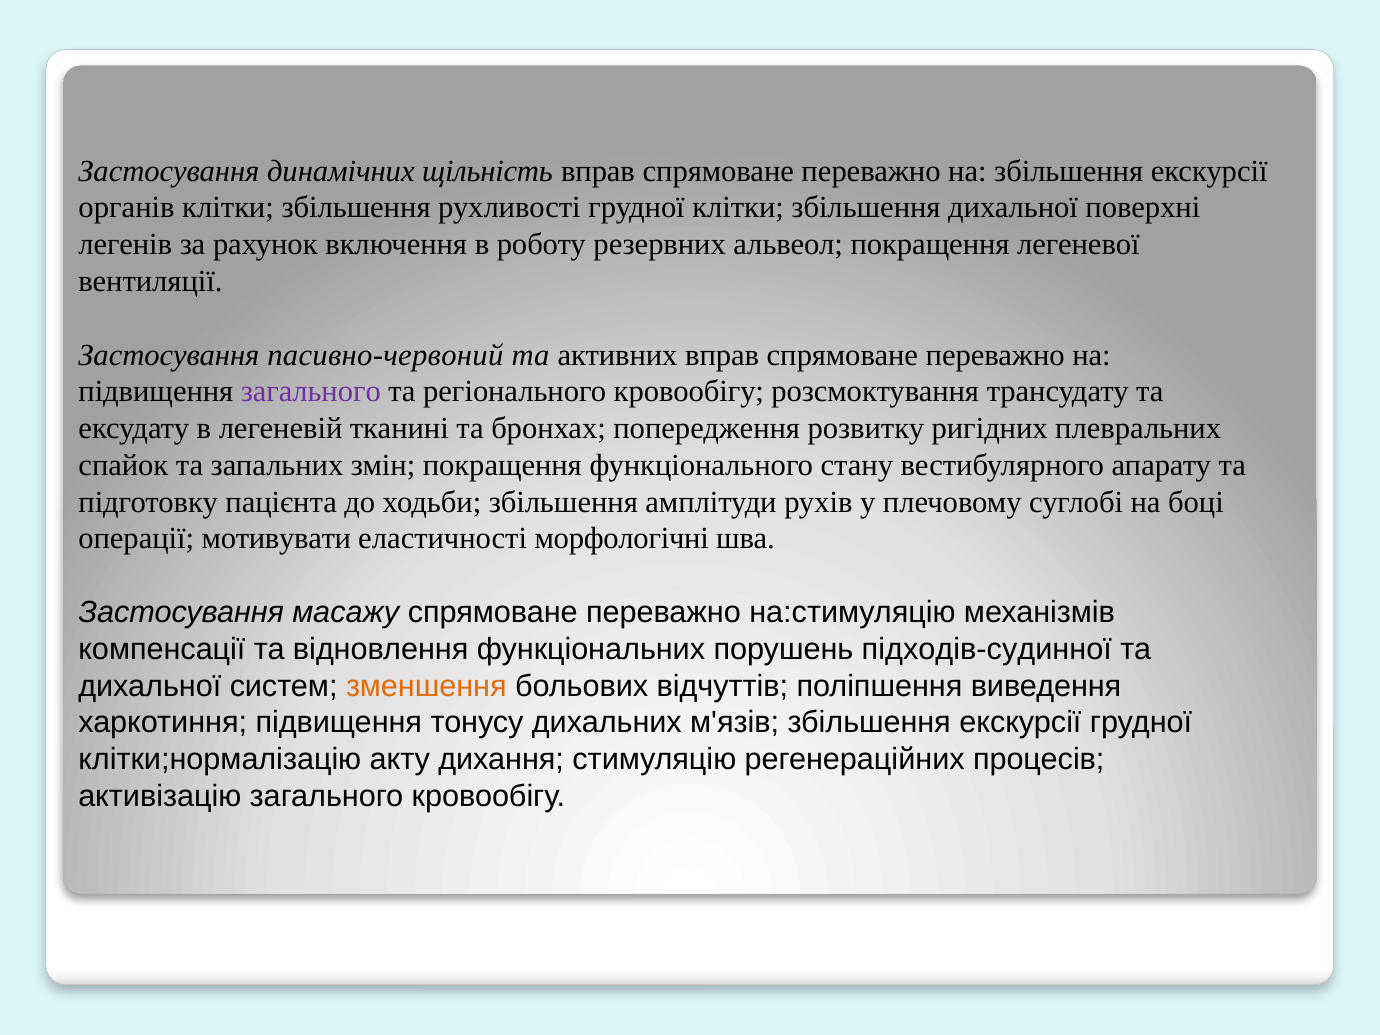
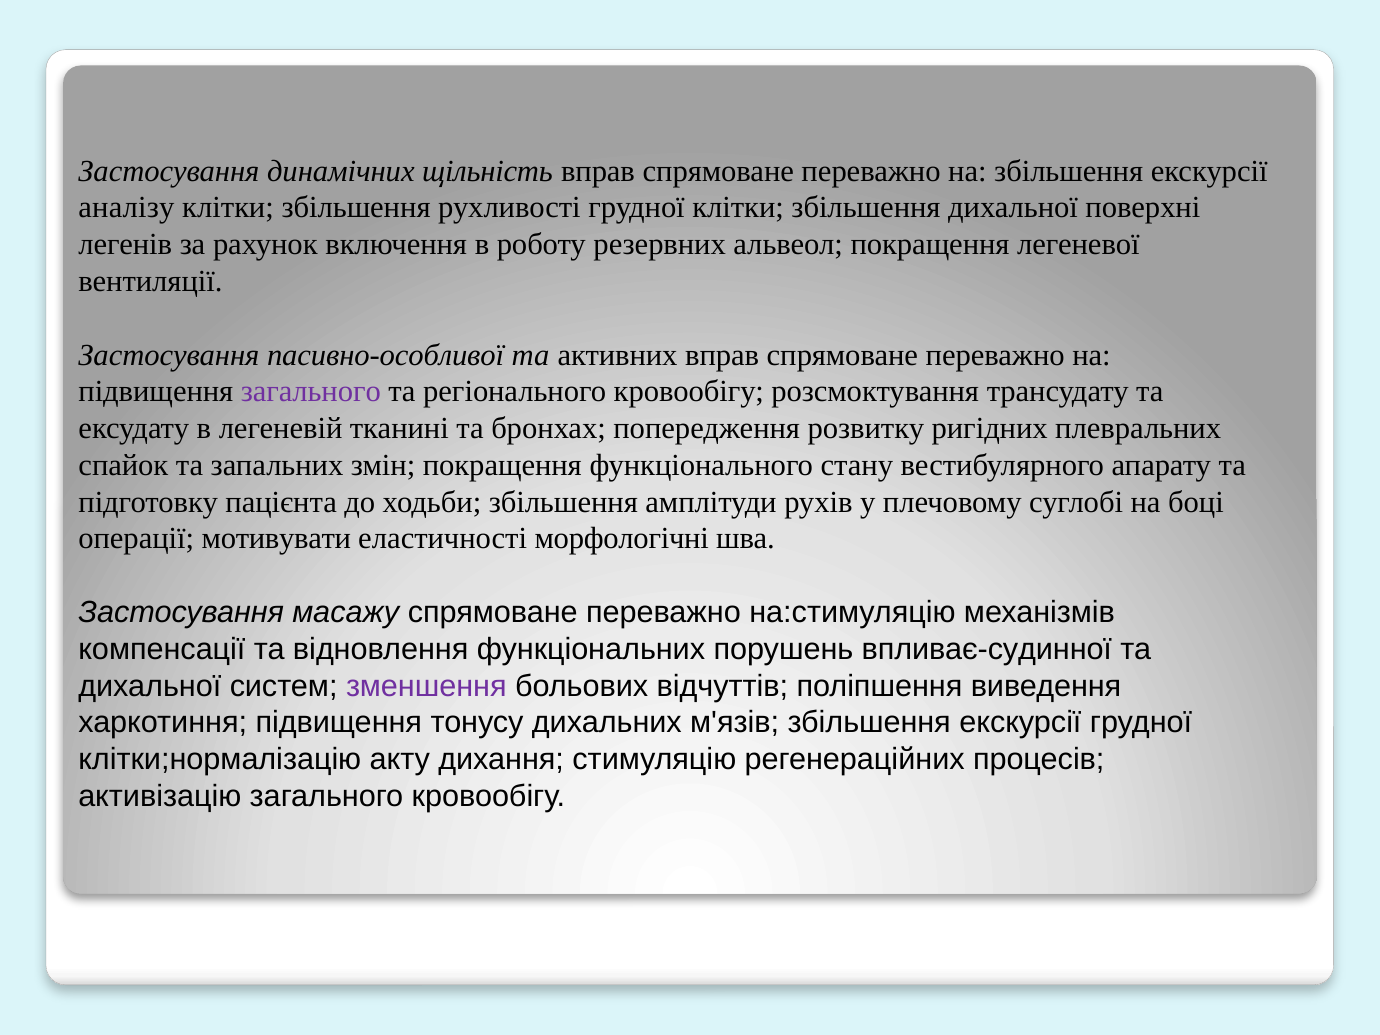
органів: органів -> аналізу (126, 208)
пасивно-червоний: пасивно-червоний -> пасивно-особливої (386, 355)
підходів-судинної: підходів-судинної -> впливає-судинної (987, 649)
зменшення colour: orange -> purple (426, 686)
